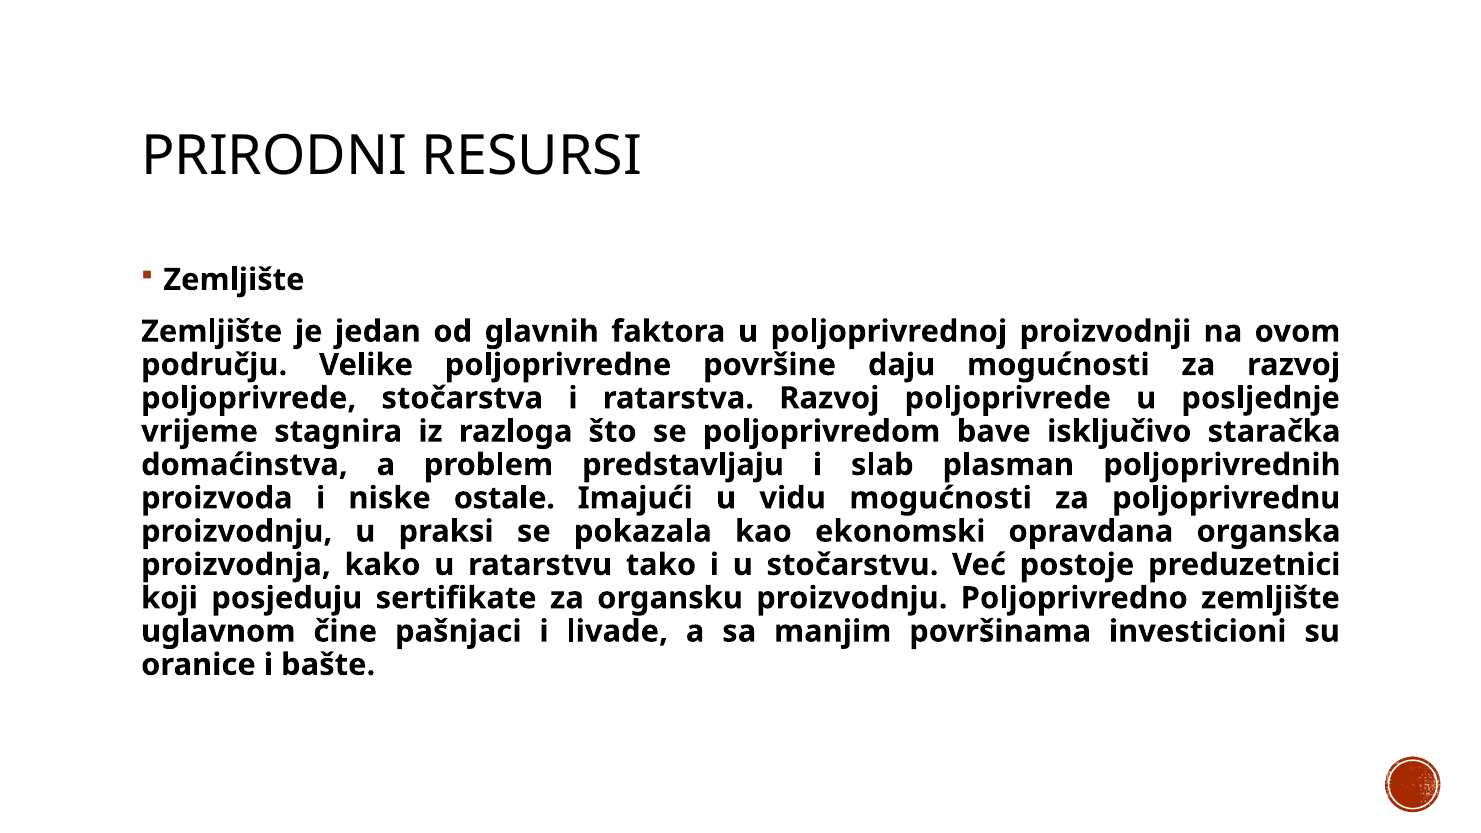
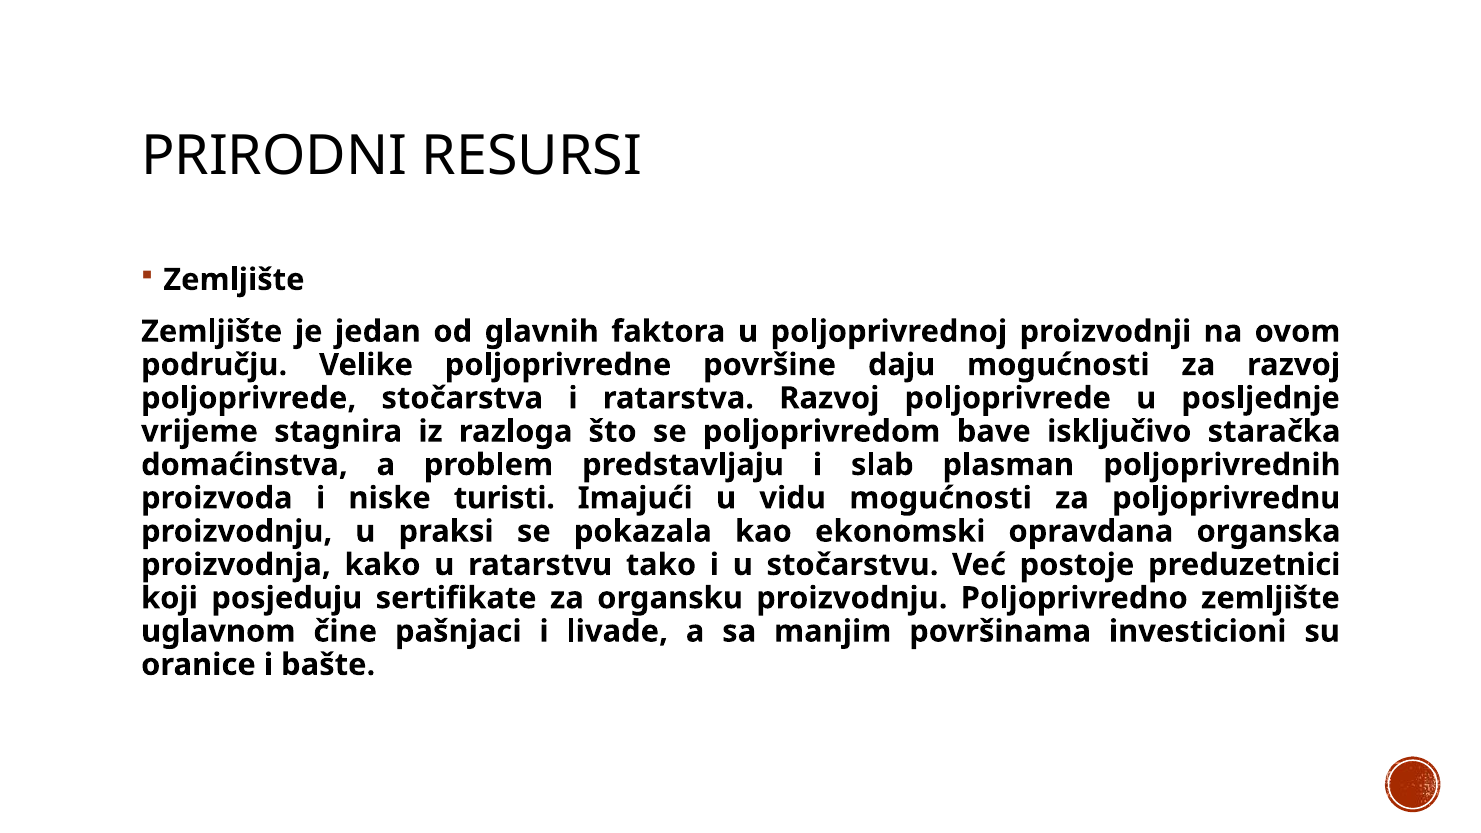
ostale: ostale -> turisti (504, 498)
